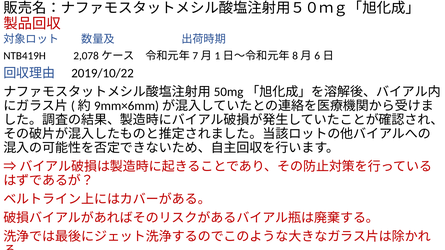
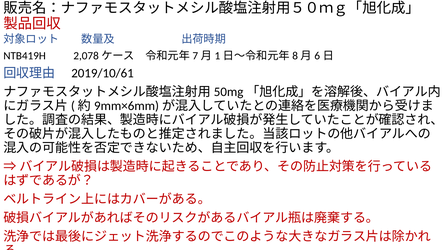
2019/10/22: 2019/10/22 -> 2019/10/61 (103, 73)
